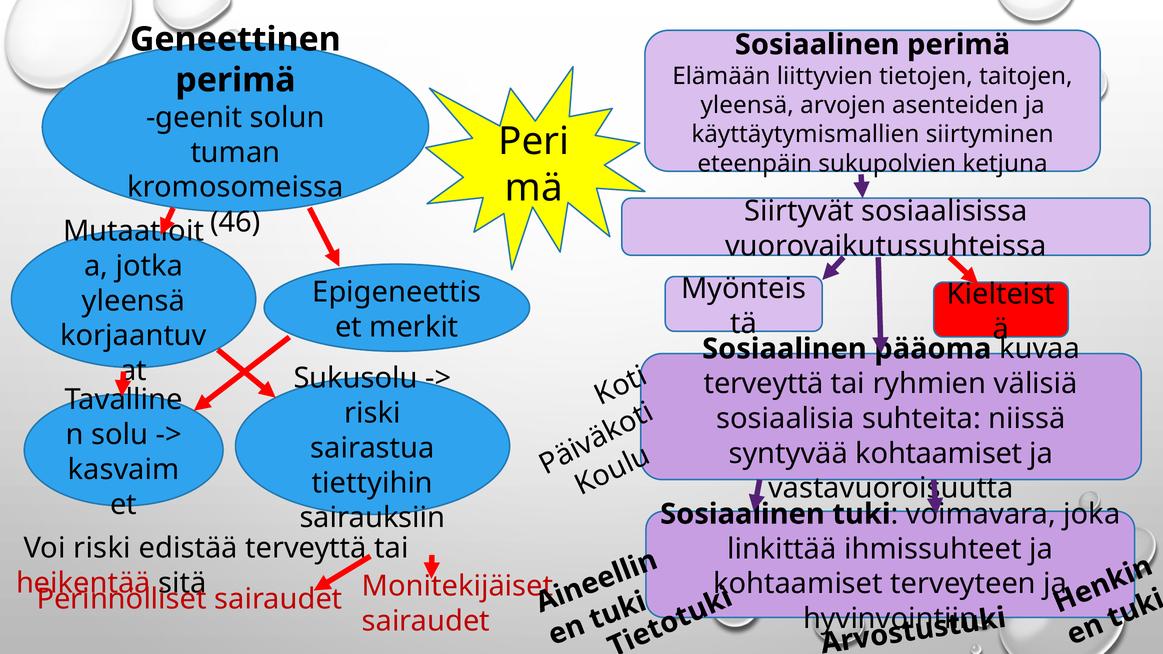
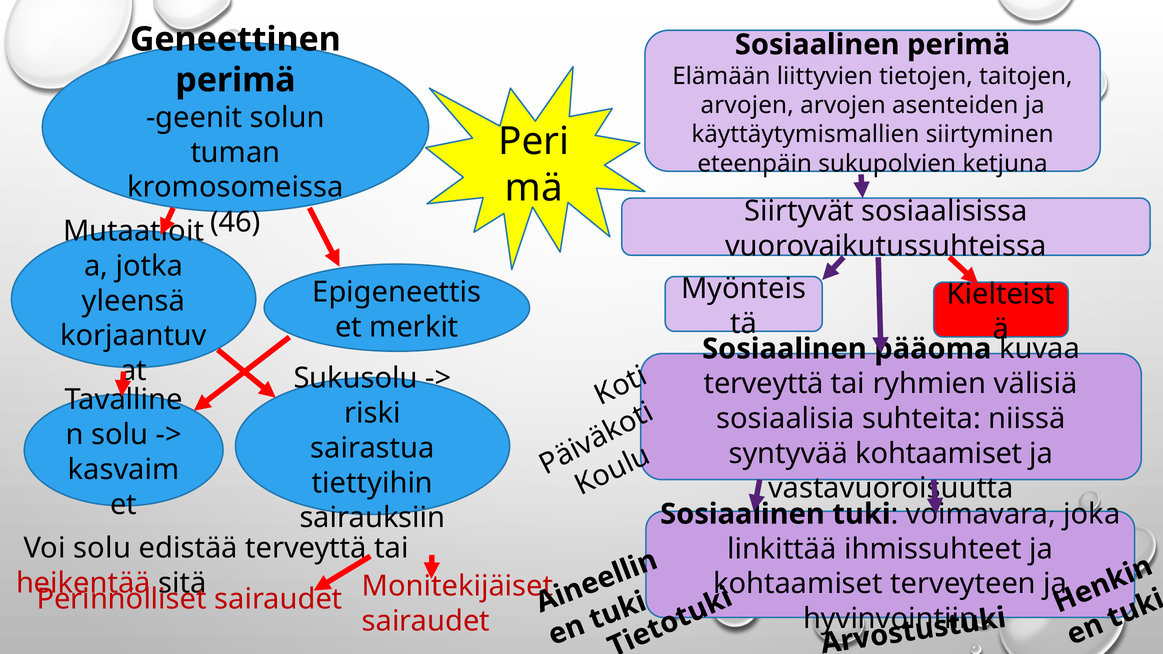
yleensä: yleensä -> arvojen (747, 105)
Voi riski: riski -> solu (102, 549)
